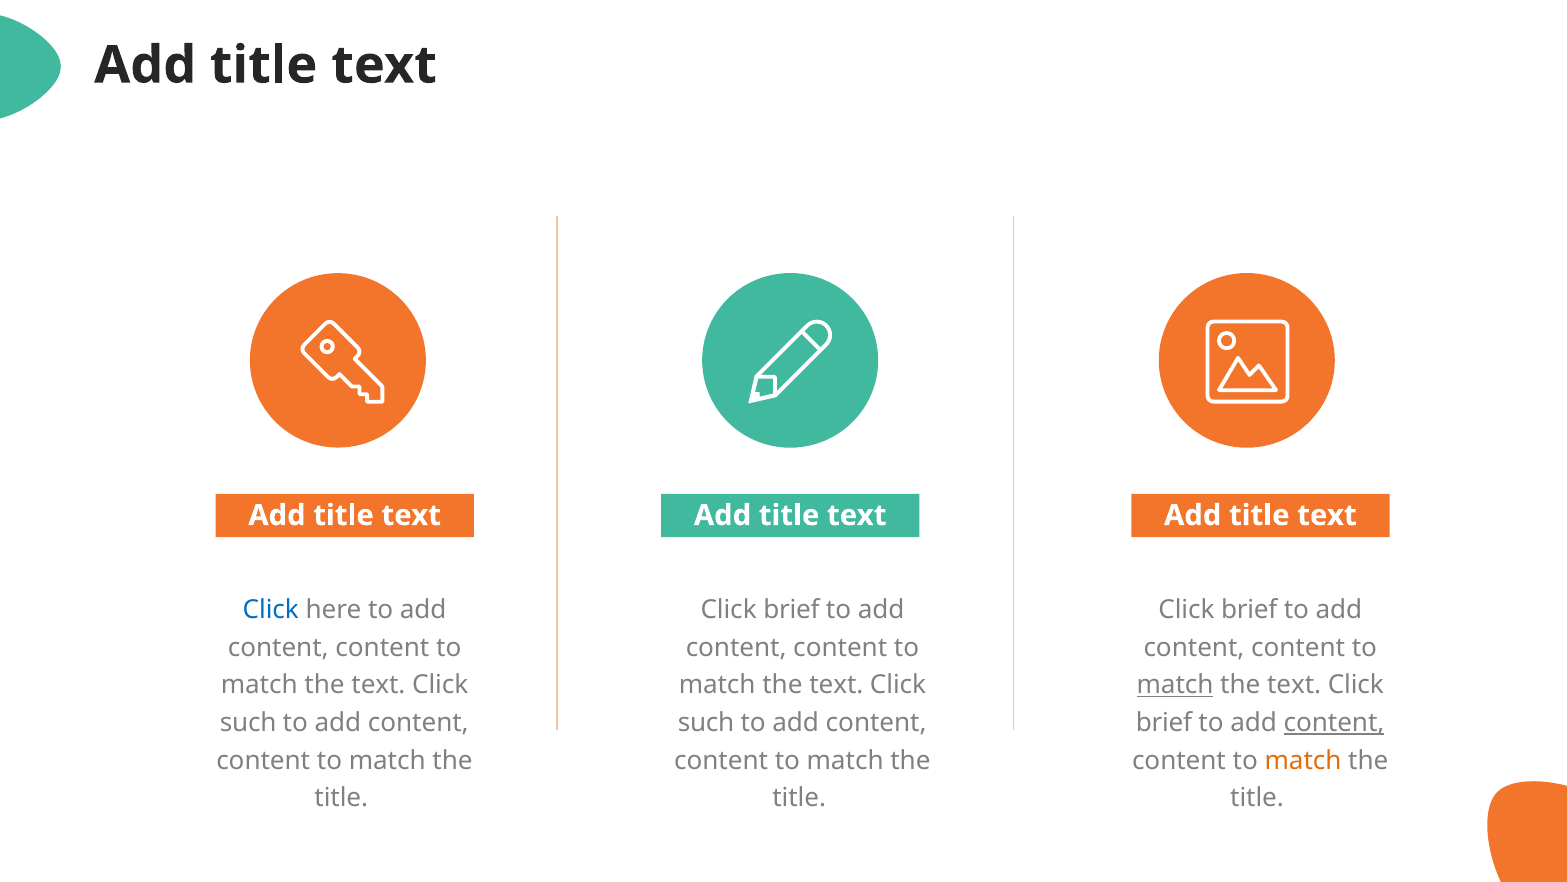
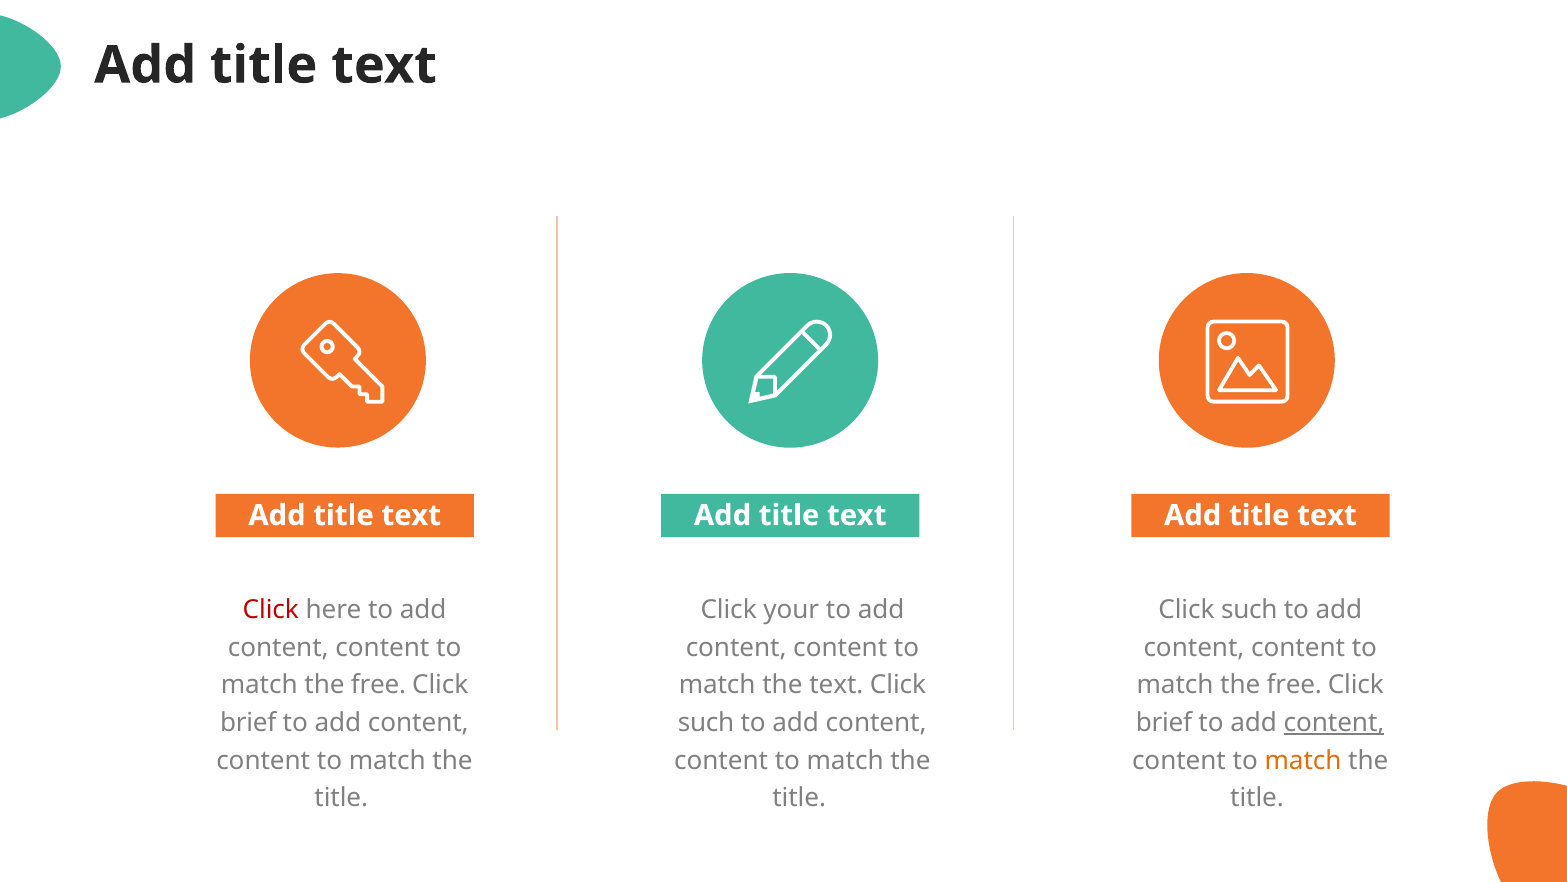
Click colour: blue -> red (271, 610)
brief: brief -> your (791, 610)
brief: brief -> such (1249, 610)
text: text -> free (379, 685)
match underline: present -> none (1175, 685)
text: text -> free (1294, 685)
such: such -> brief (248, 722)
